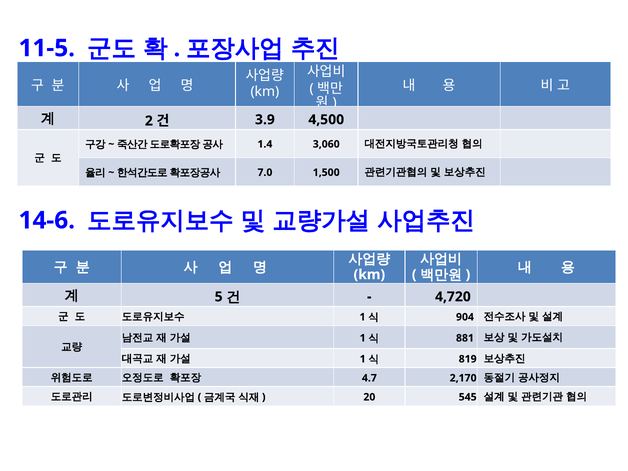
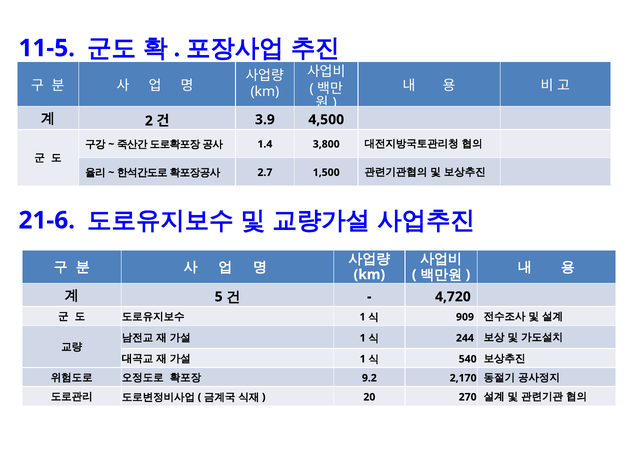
3,060: 3,060 -> 3,800 (326, 144)
7.0: 7.0 -> 2.7 (265, 172)
14-6: 14-6 -> 21-6 (47, 220)
904: 904 -> 909 (465, 317)
881: 881 -> 244 (465, 338)
819: 819 -> 540 (468, 359)
4.7: 4.7 -> 9.2 (369, 378)
545: 545 -> 270 (468, 397)
